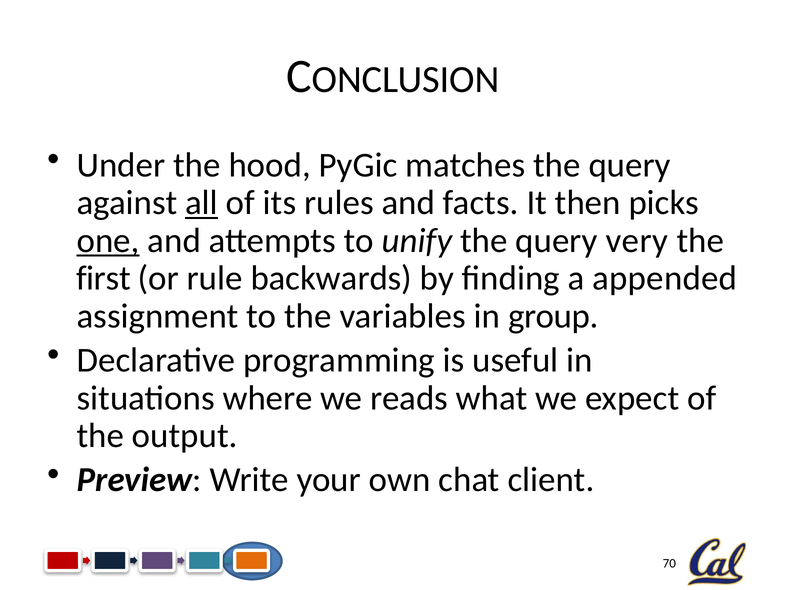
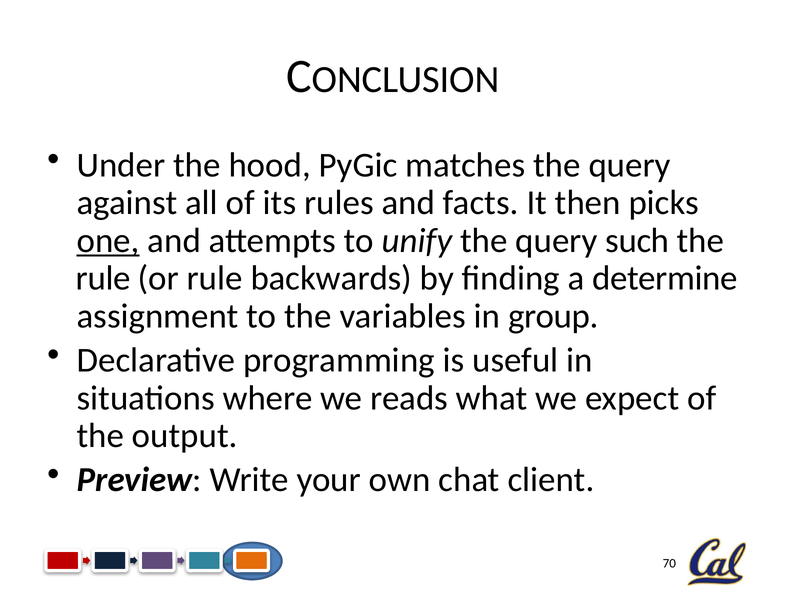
all underline: present -> none (202, 203)
very: very -> such (637, 240)
first: first -> rule (103, 278)
appended: appended -> determine (665, 278)
